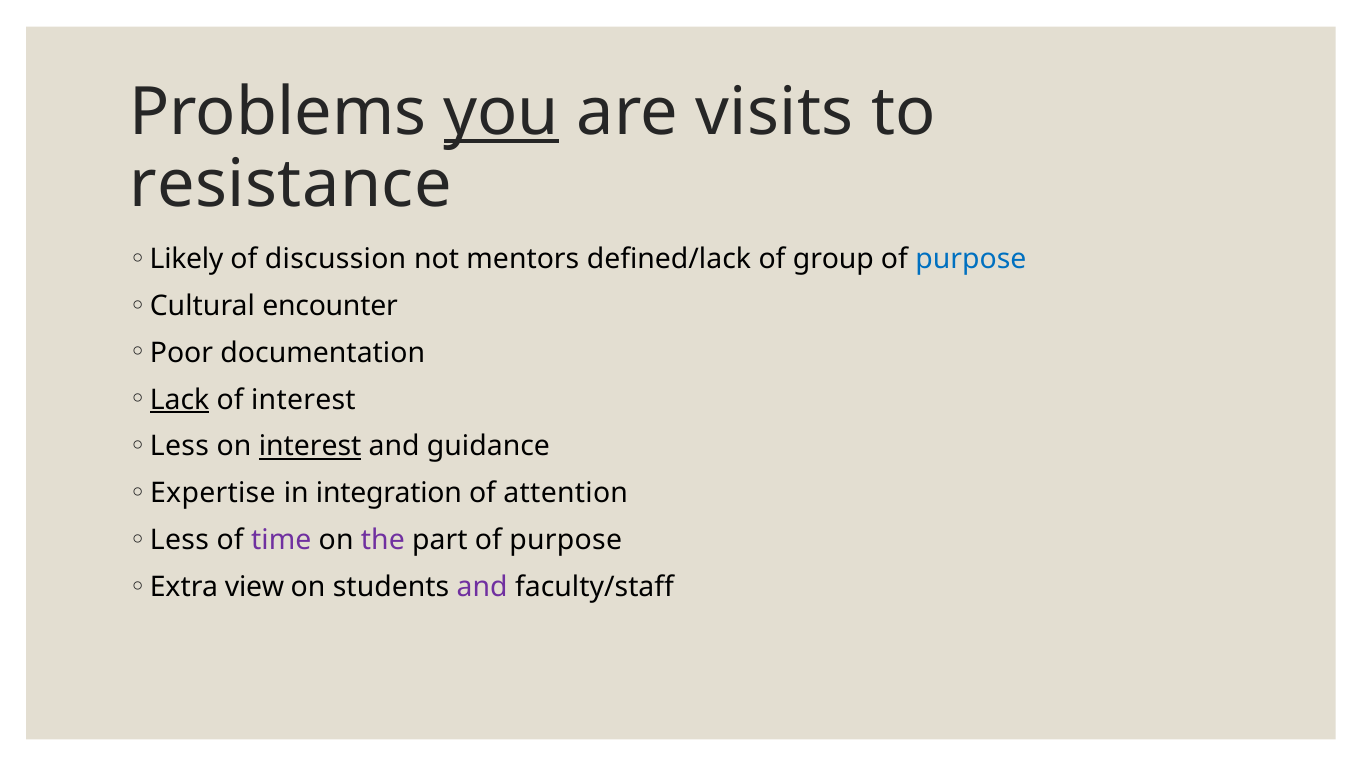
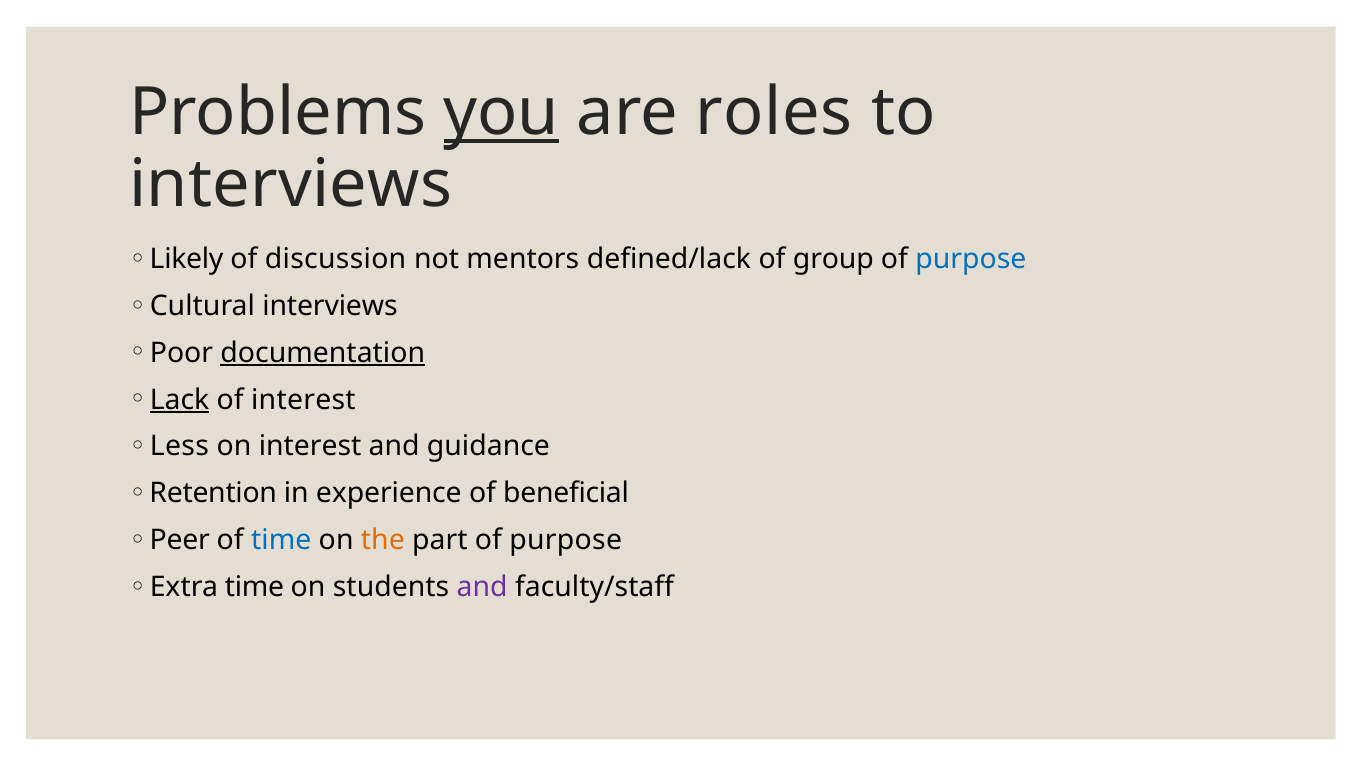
visits: visits -> roles (774, 112)
resistance: resistance -> interviews (291, 185)
Cultural encounter: encounter -> interviews (330, 306)
documentation underline: none -> present (323, 353)
interest underline: present -> none (310, 447)
Expertise: Expertise -> Retention (213, 494)
integration: integration -> experience (389, 494)
attention: attention -> beneficial (566, 494)
Less: Less -> Peer (180, 540)
time colour: purple -> blue (281, 540)
the colour: purple -> orange (383, 540)
Extra view: view -> time (255, 587)
